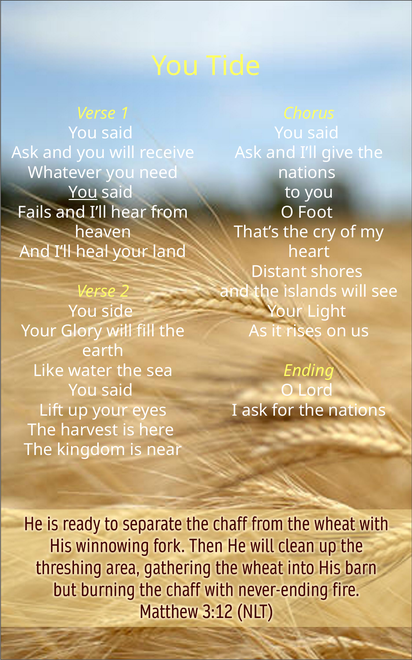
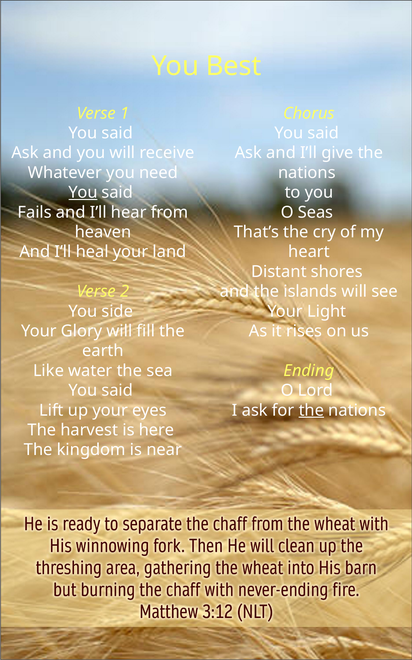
Tide: Tide -> Best (234, 66)
Foot: Foot -> Seas (315, 212)
the underline: none -> present (311, 410)
